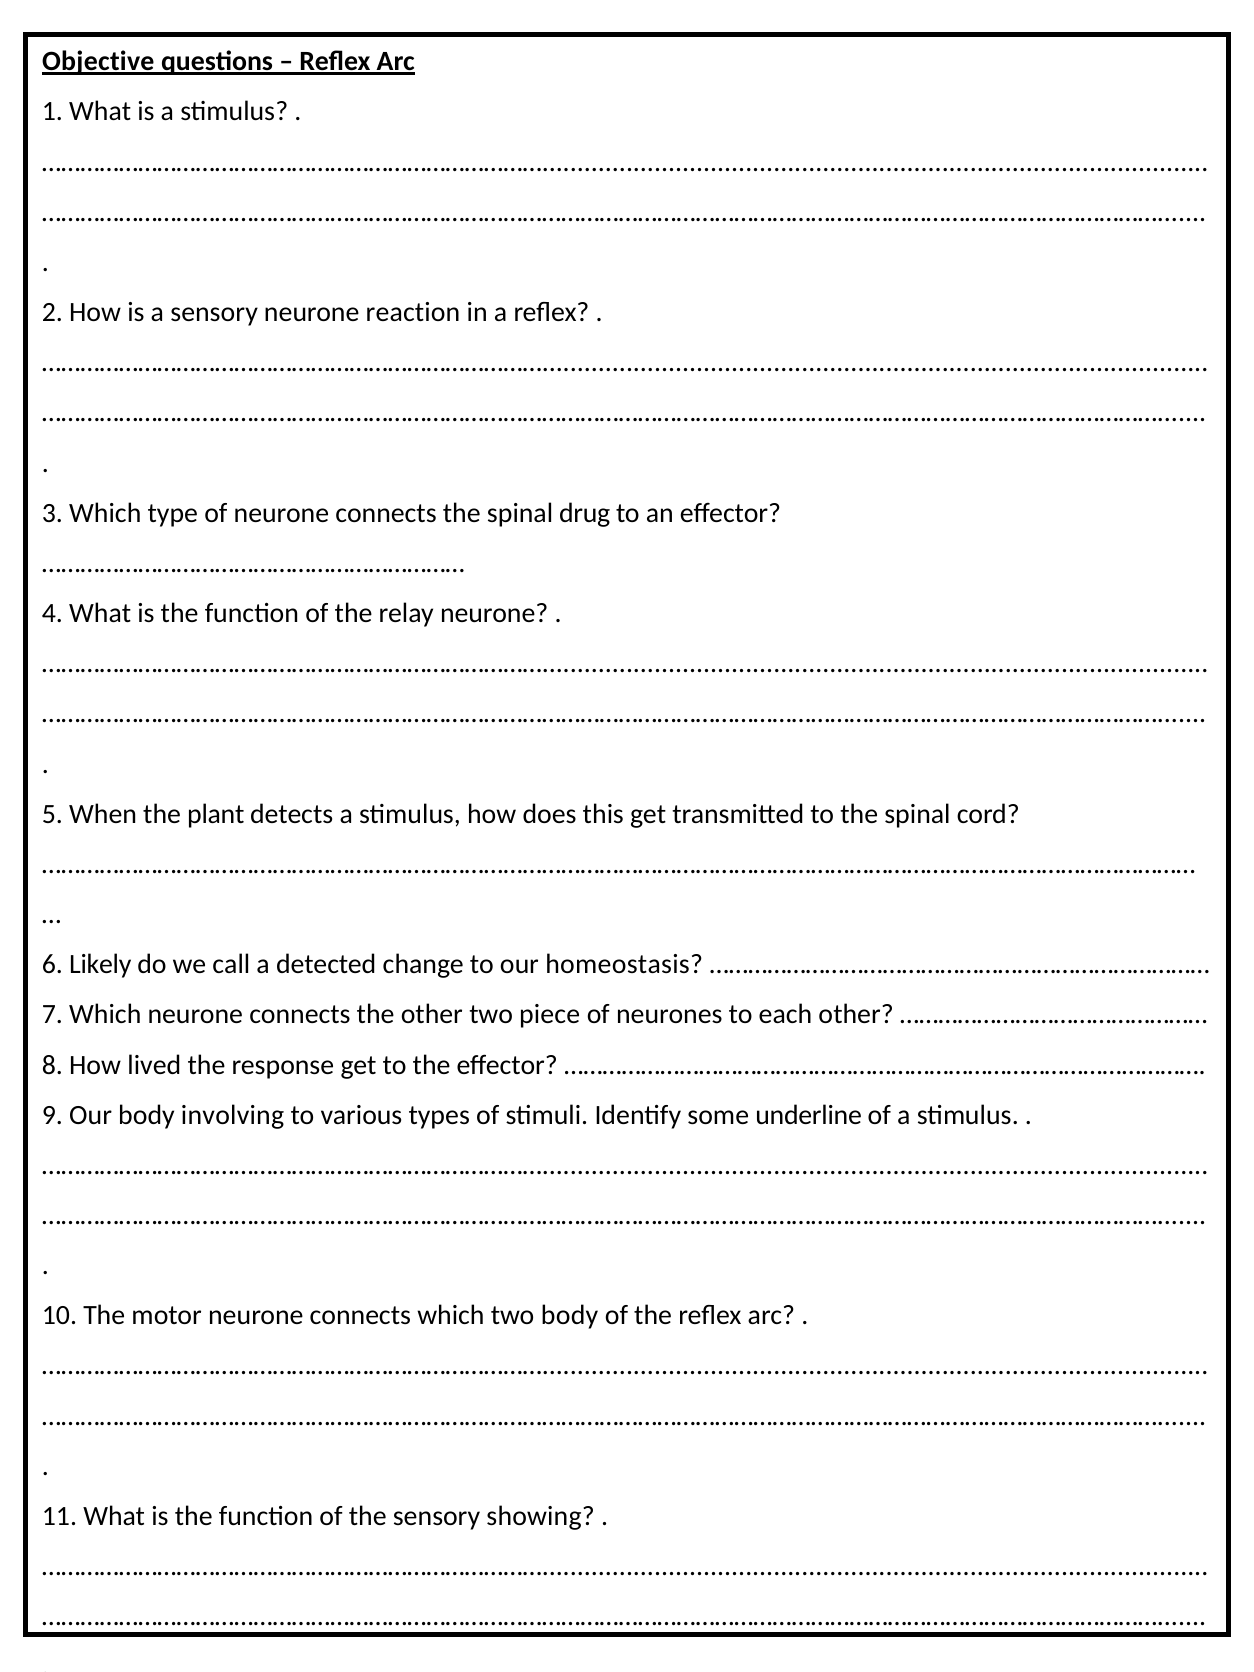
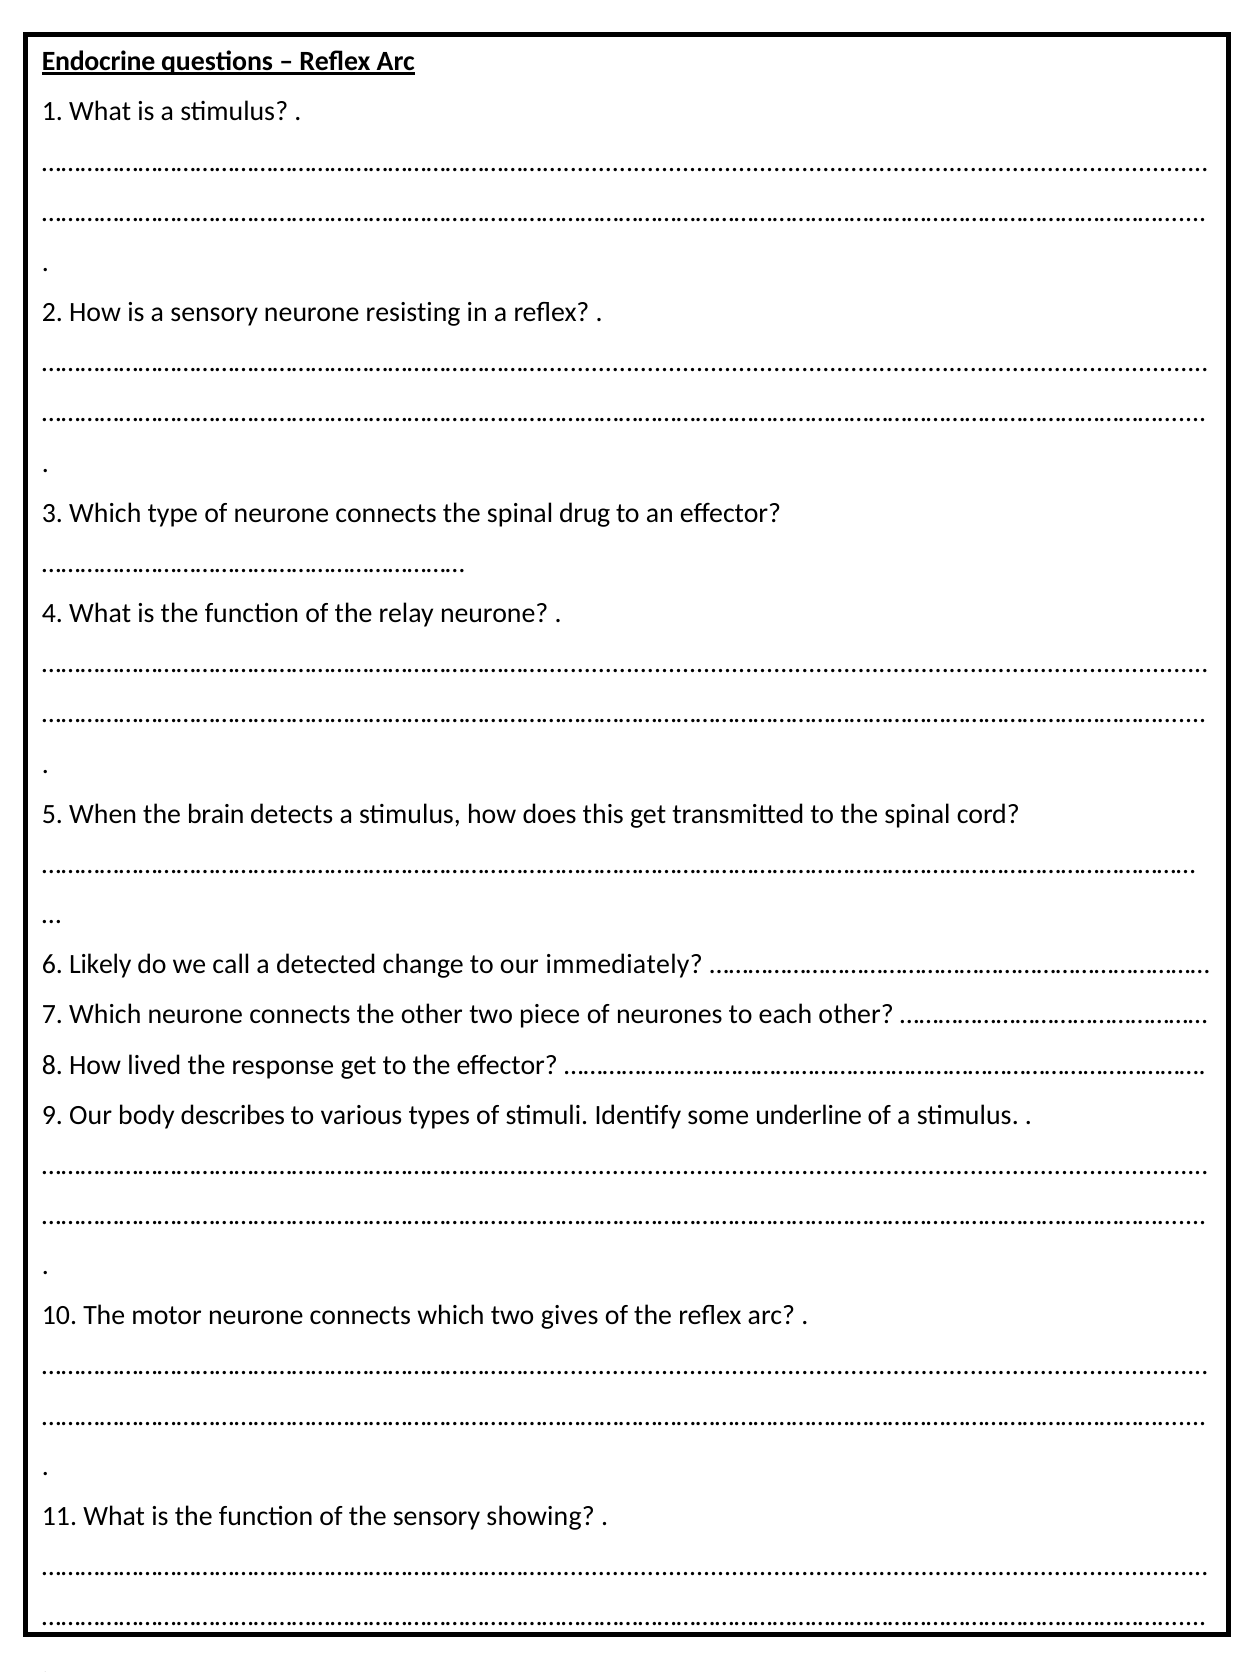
Objective: Objective -> Endocrine (99, 62)
reaction: reaction -> resisting (413, 312)
plant: plant -> brain (216, 814)
homeostasis: homeostasis -> immediately (624, 965)
involving: involving -> describes (233, 1115)
two body: body -> gives (570, 1316)
